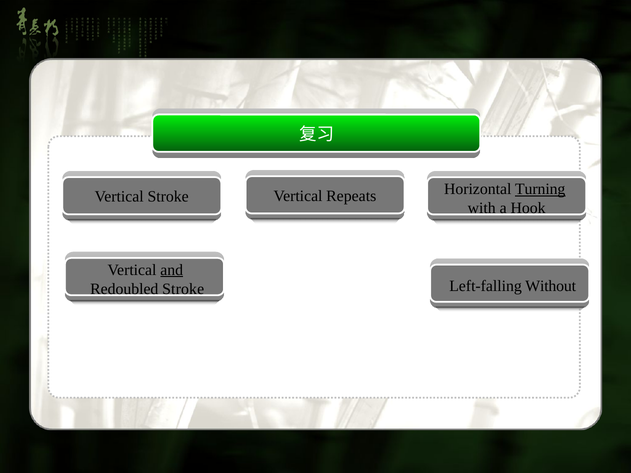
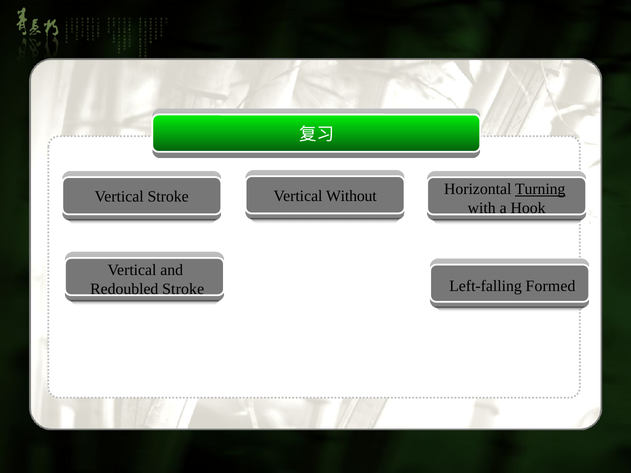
Repeats: Repeats -> Without (351, 196)
and underline: present -> none (172, 270)
Without: Without -> Formed (551, 286)
